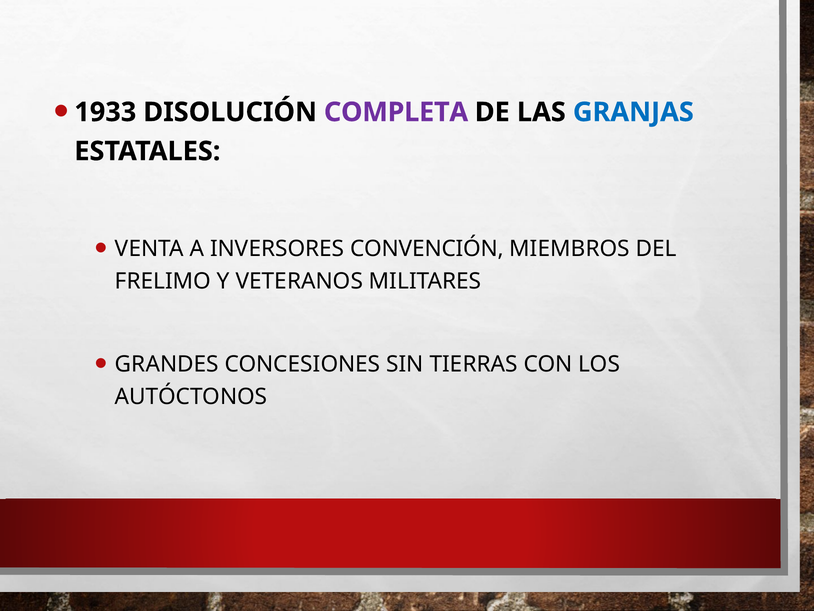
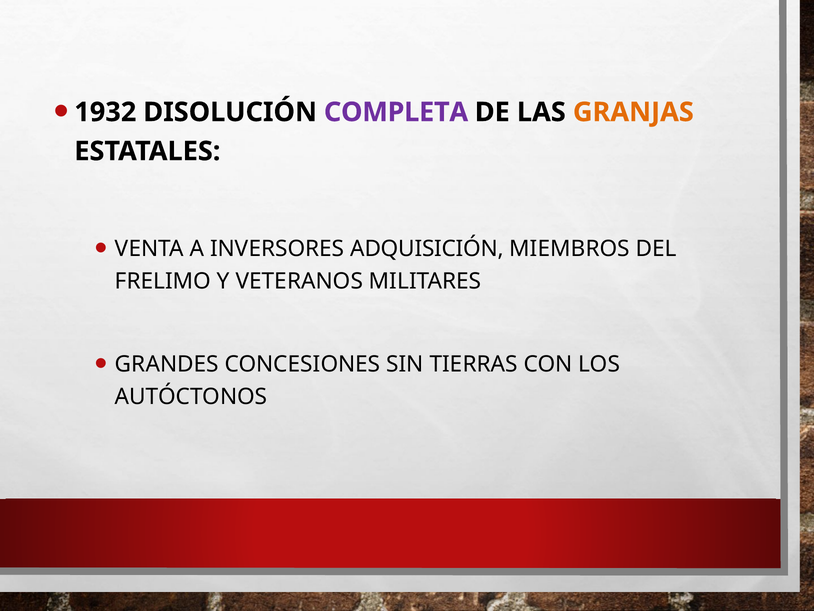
1933: 1933 -> 1932 (105, 112)
GRANJAS colour: blue -> orange (633, 112)
CONVENCIÓN: CONVENCIÓN -> ADQUISICIÓN (427, 249)
